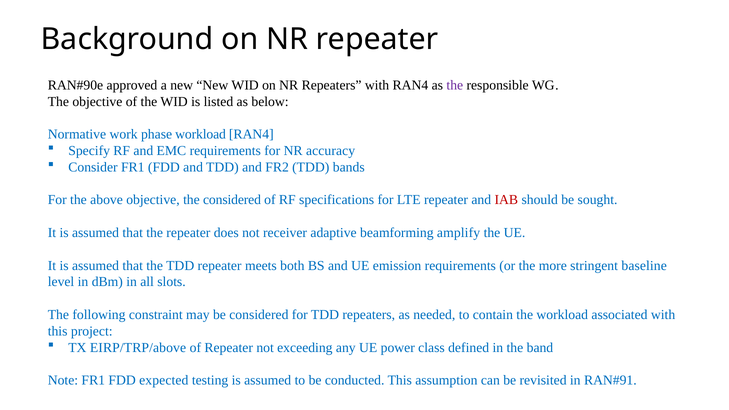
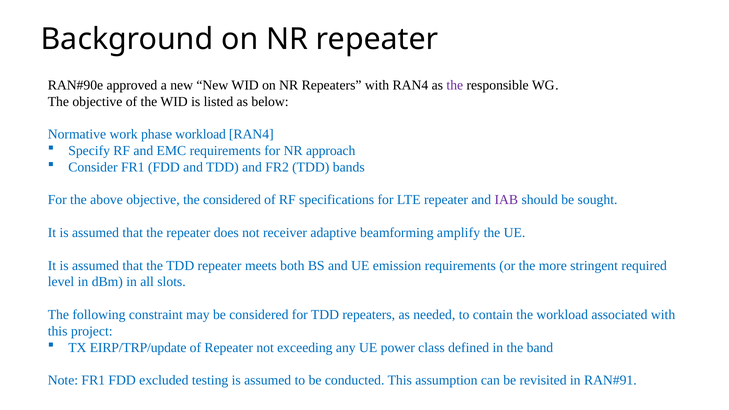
accuracy: accuracy -> approach (331, 151)
IAB colour: red -> purple (506, 200)
baseline: baseline -> required (644, 266)
EIRP/TRP/above: EIRP/TRP/above -> EIRP/TRP/update (138, 348)
expected: expected -> excluded (164, 380)
